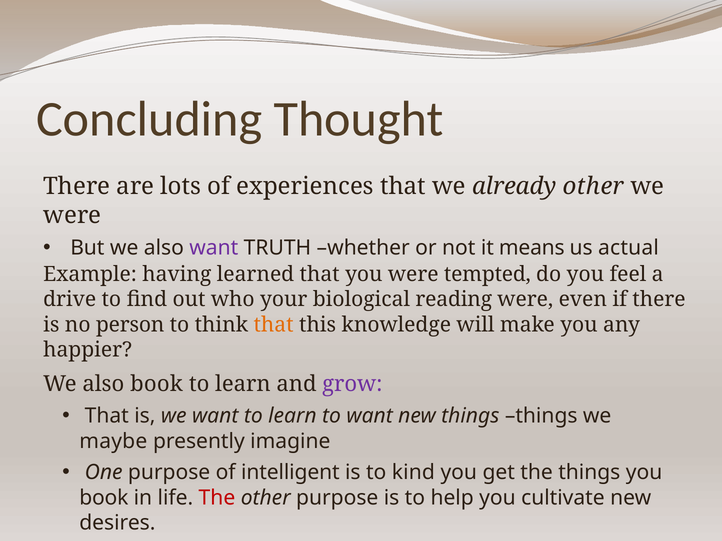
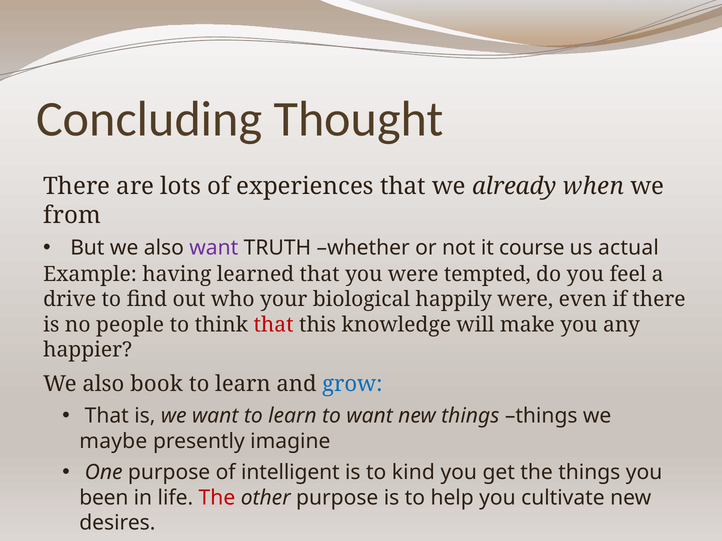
already other: other -> when (593, 186)
were: were -> from (72, 215)
means: means -> course (532, 248)
reading: reading -> happily (454, 300)
person: person -> people (130, 325)
that colour: orange -> red (274, 325)
grow colour: purple -> blue (352, 384)
book: book -> been (104, 498)
